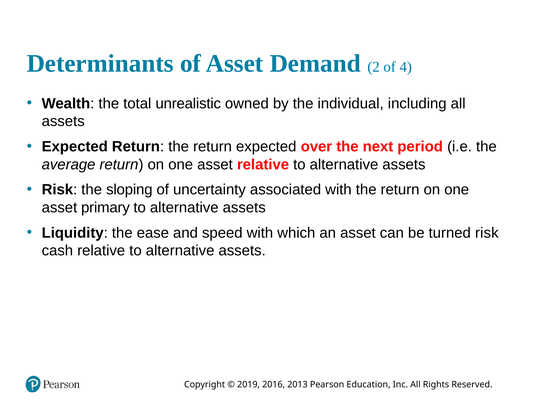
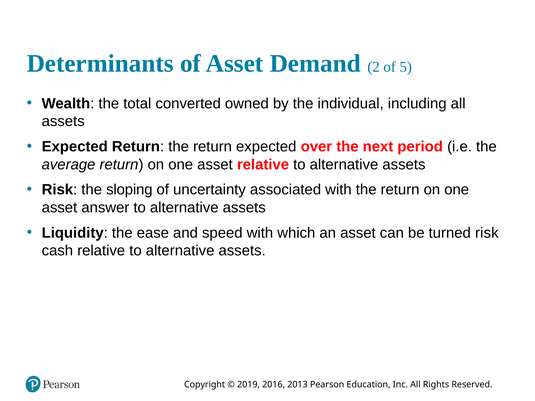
4: 4 -> 5 (406, 67)
unrealistic: unrealistic -> converted (188, 104)
primary: primary -> answer (105, 208)
